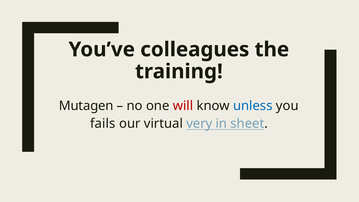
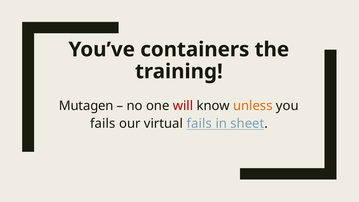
colleagues: colleagues -> containers (195, 50)
unless colour: blue -> orange (253, 106)
virtual very: very -> fails (199, 124)
